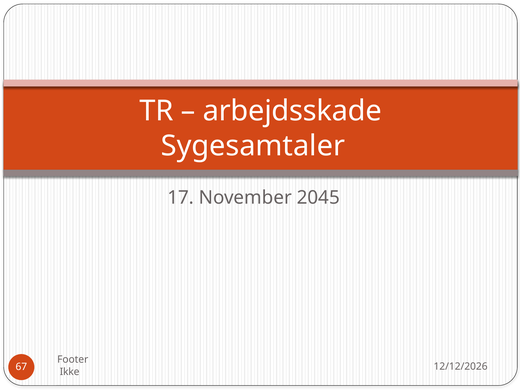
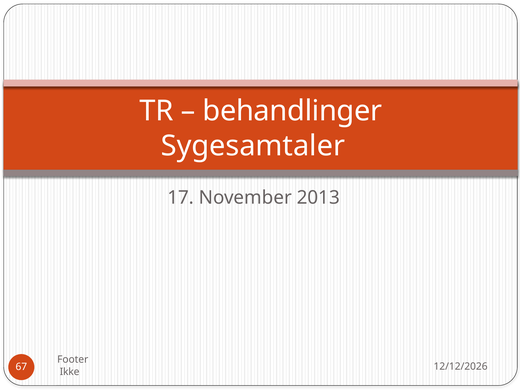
arbejdsskade: arbejdsskade -> behandlinger (292, 111)
2045: 2045 -> 2013 (318, 198)
